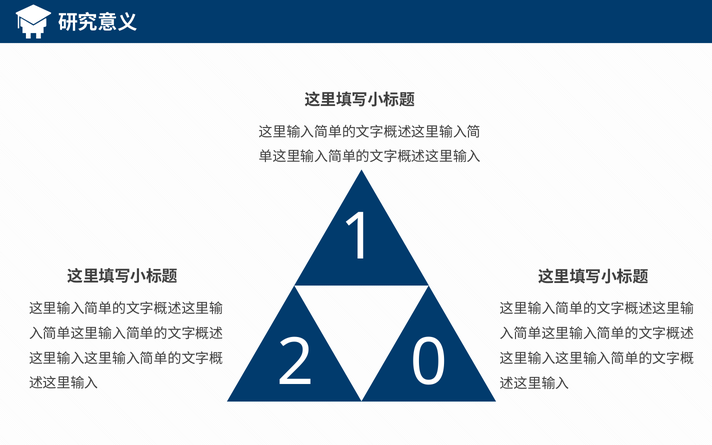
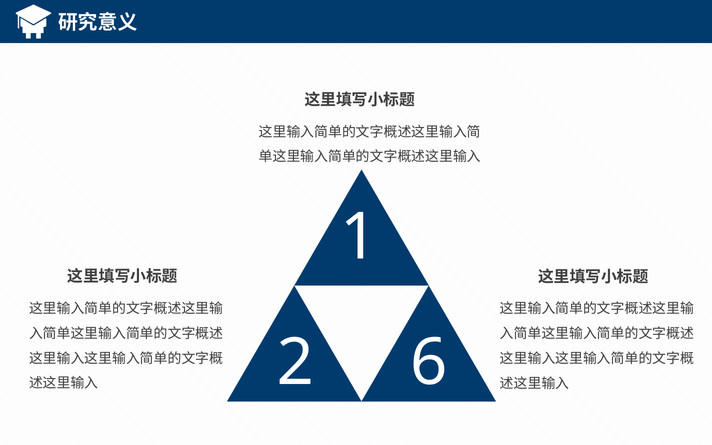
0: 0 -> 6 (429, 362)
